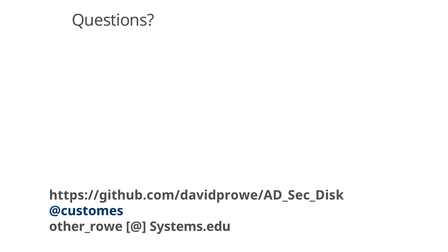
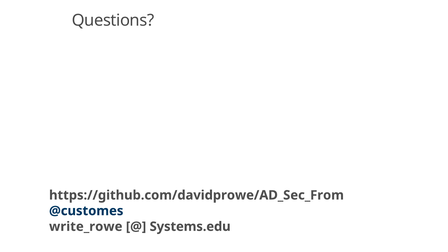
https://github.com/davidprowe/AD_Sec_Disk: https://github.com/davidprowe/AD_Sec_Disk -> https://github.com/davidprowe/AD_Sec_From (196, 195)
other_rowe: other_rowe -> write_rowe (86, 227)
